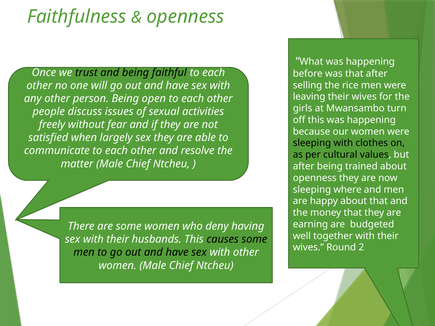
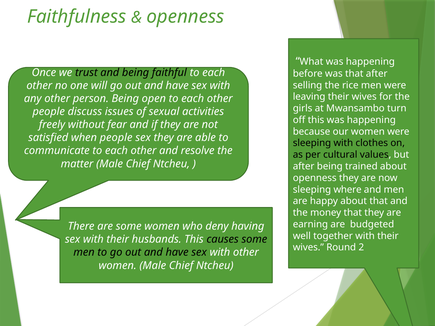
when largely: largely -> people (116, 138)
